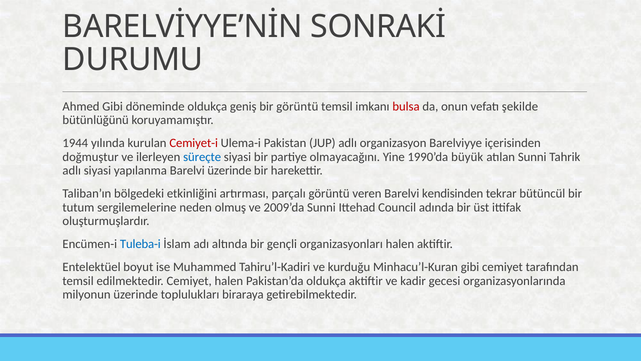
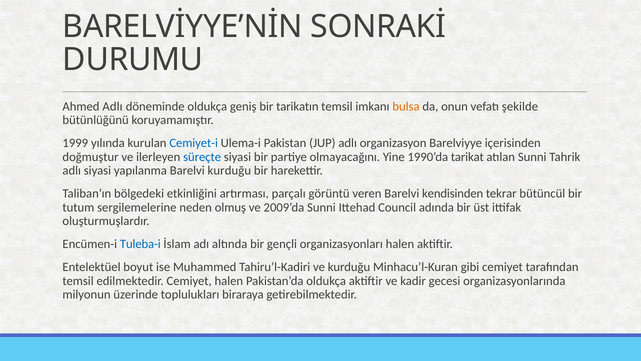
Ahmed Gibi: Gibi -> Adlı (113, 106)
bir görüntü: görüntü -> tarikatın (297, 106)
bulsa colour: red -> orange (406, 106)
1944: 1944 -> 1999 (75, 143)
Cemiyet-i colour: red -> blue (194, 143)
büyük: büyük -> tarikat (467, 157)
Barelvi üzerinde: üzerinde -> kurduğu (229, 170)
